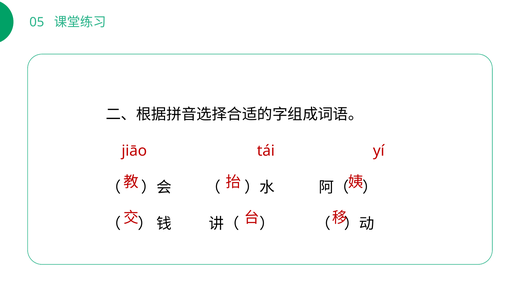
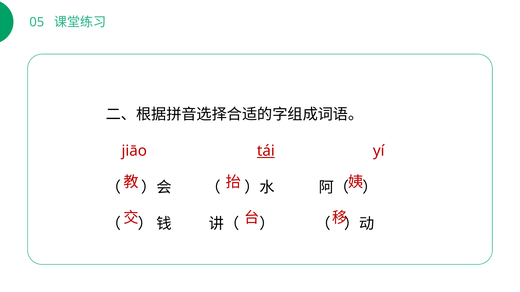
tái underline: none -> present (266, 151)
